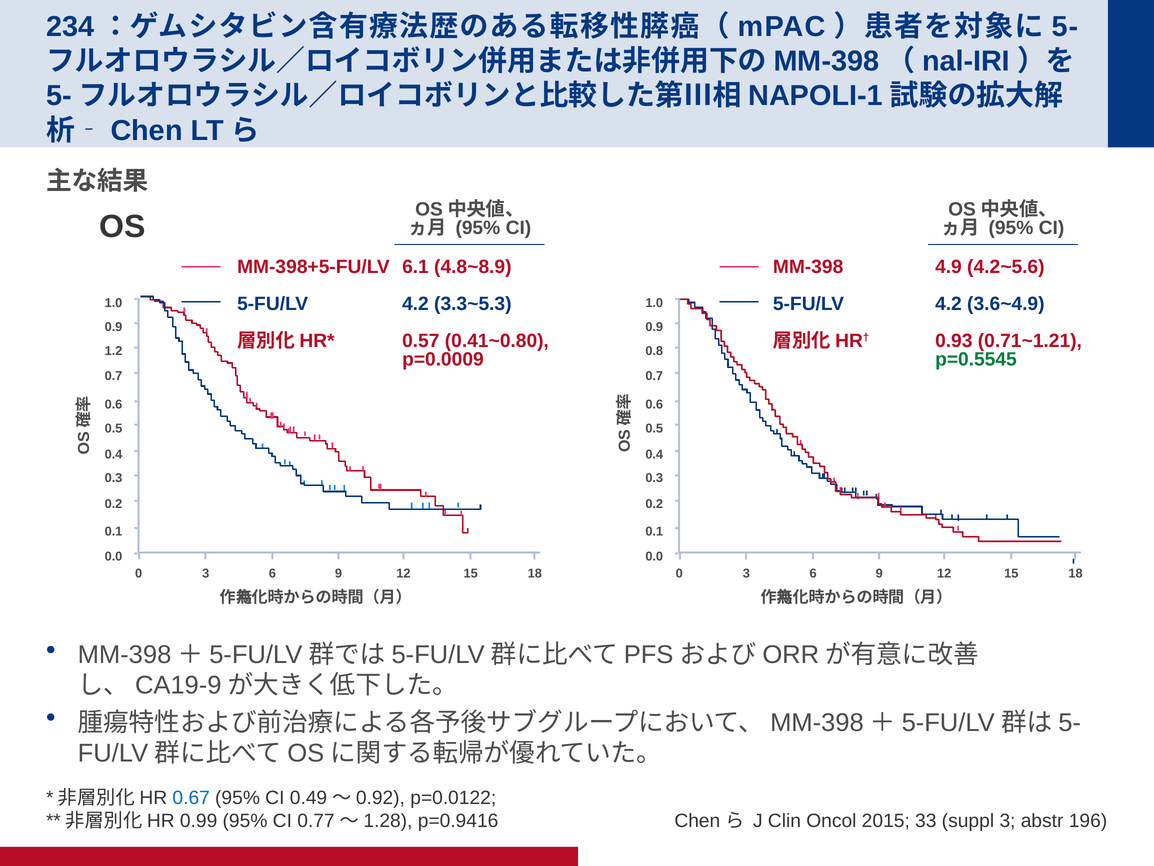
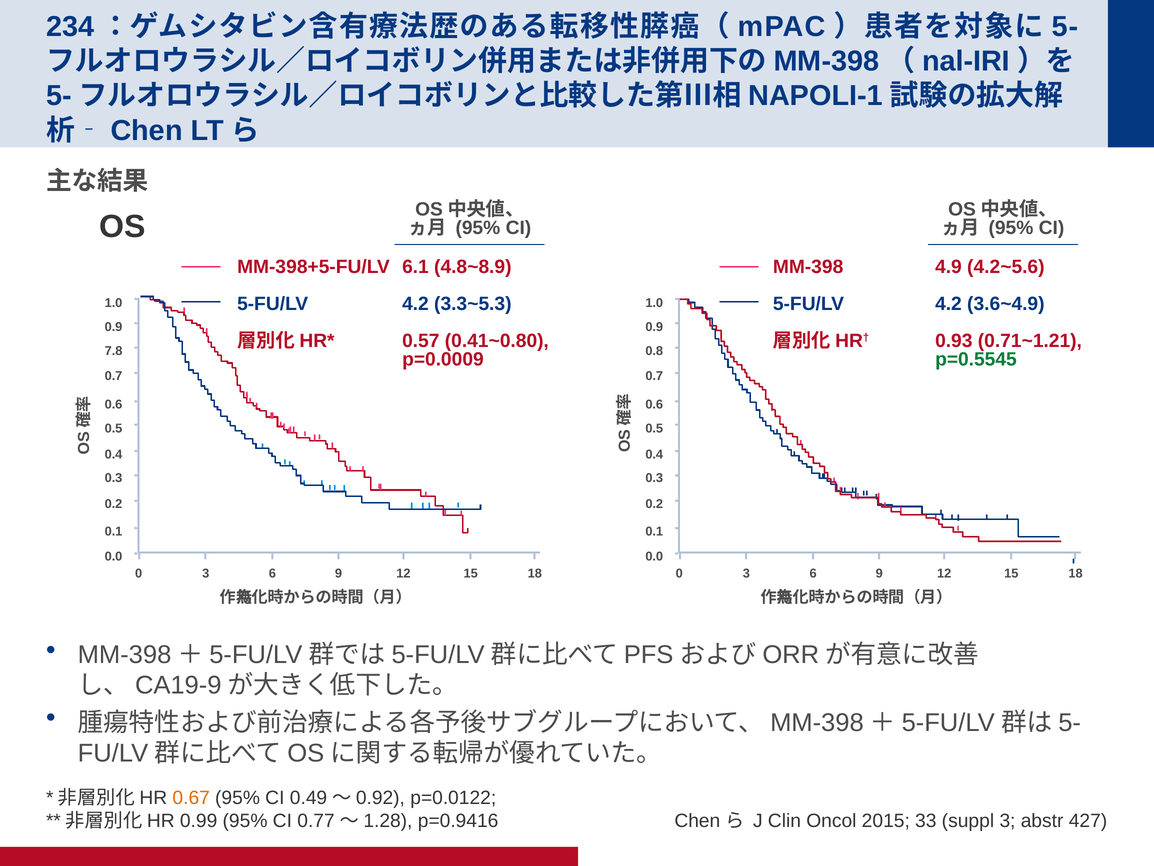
1.2: 1.2 -> 7.8 (114, 351)
0.67 colour: blue -> orange (191, 798)
196: 196 -> 427 (1088, 821)
